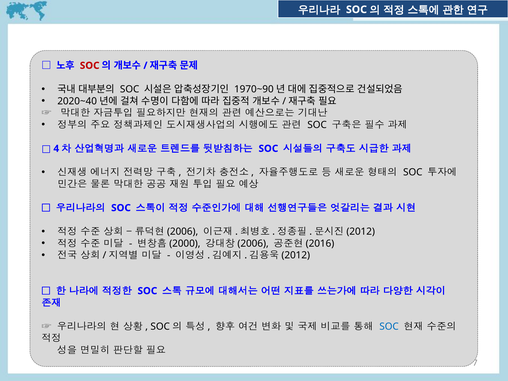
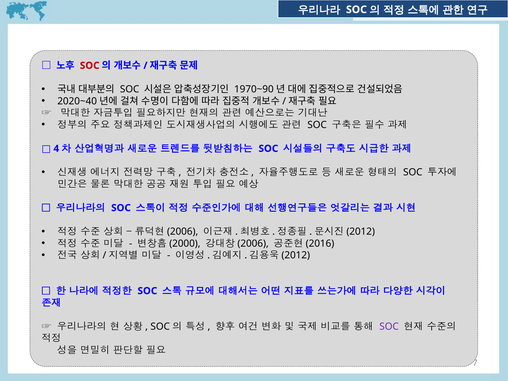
SOC colour: blue -> purple (389, 326)
